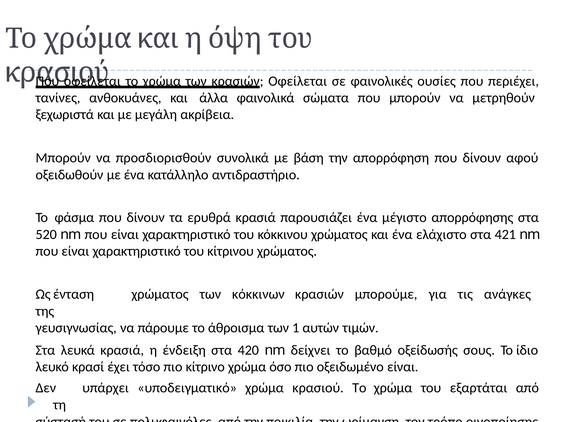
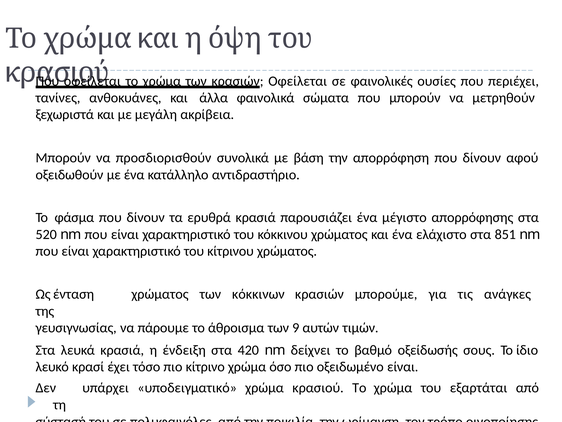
421: 421 -> 851 (505, 234)
1: 1 -> 9 (296, 328)
